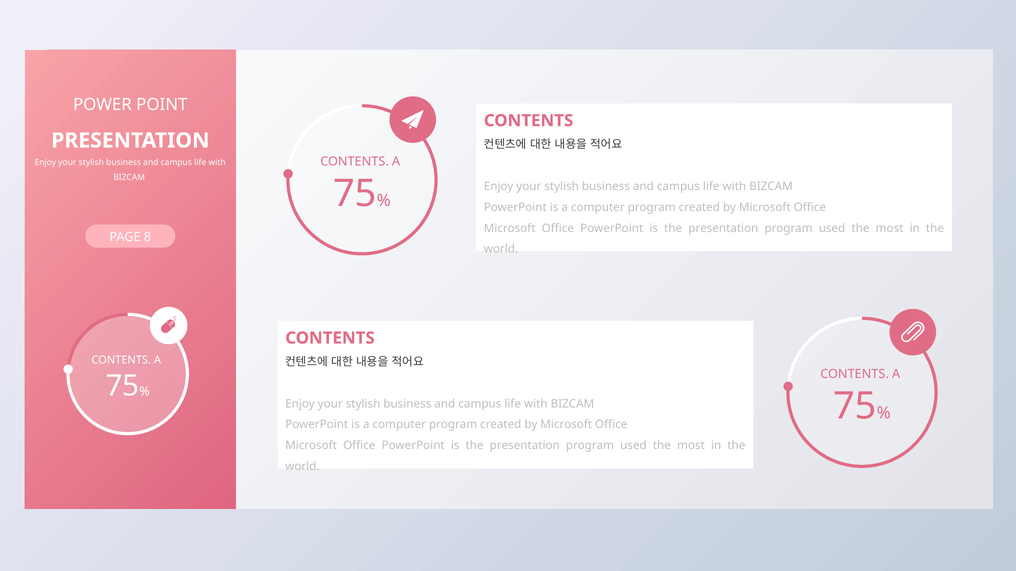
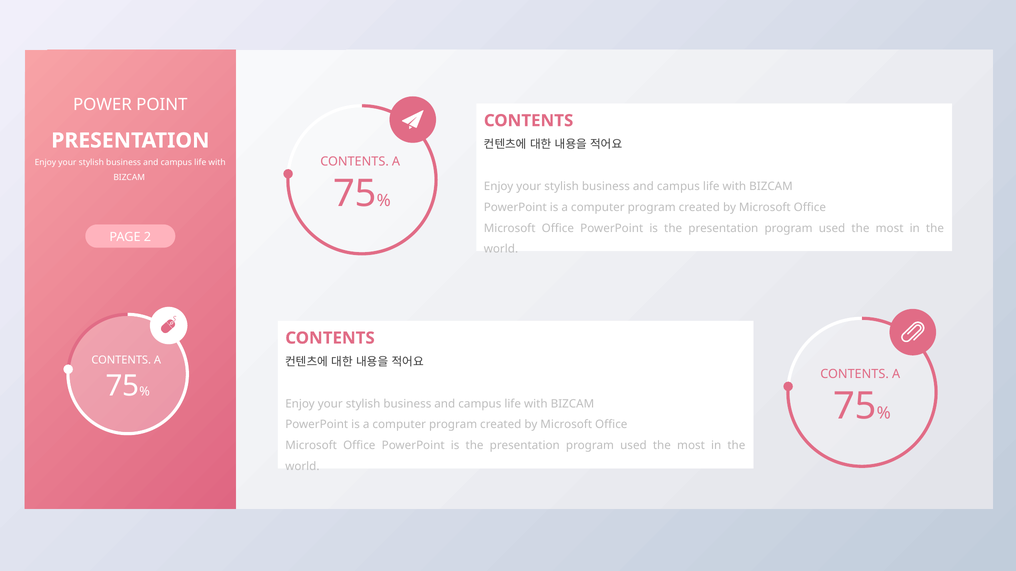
8: 8 -> 2 (147, 237)
